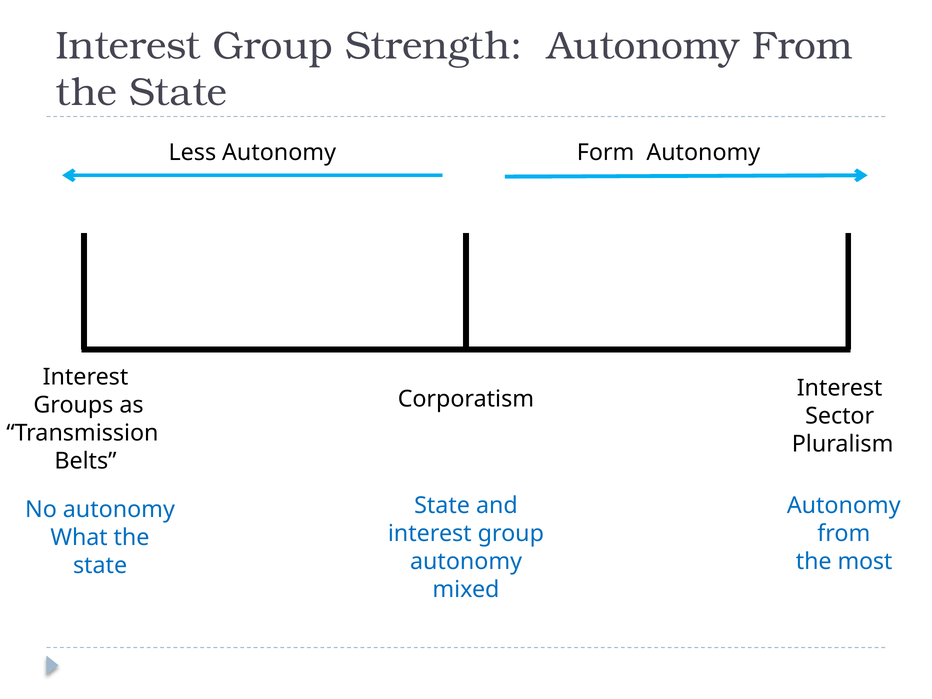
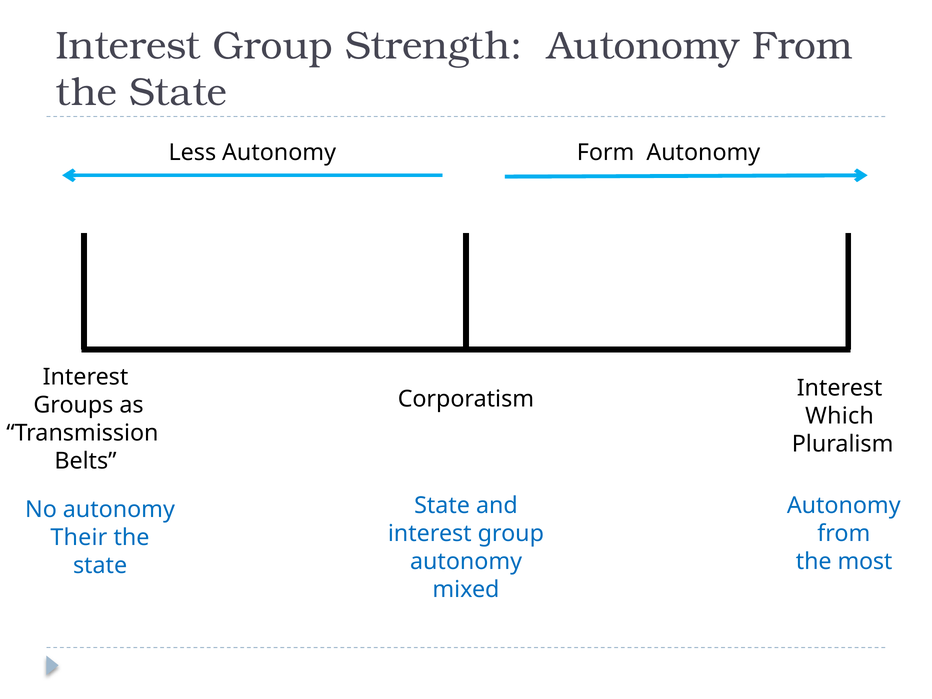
Sector: Sector -> Which (840, 416)
What: What -> Their (79, 537)
